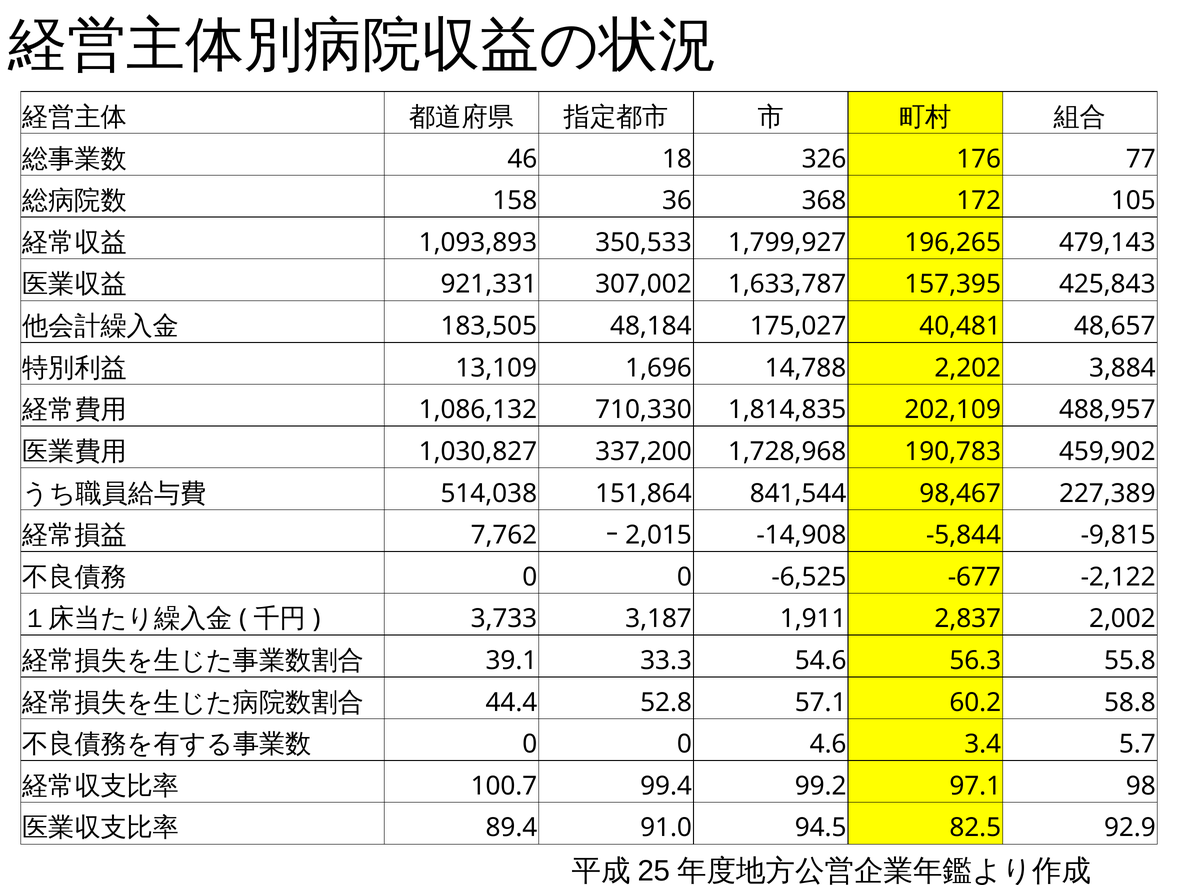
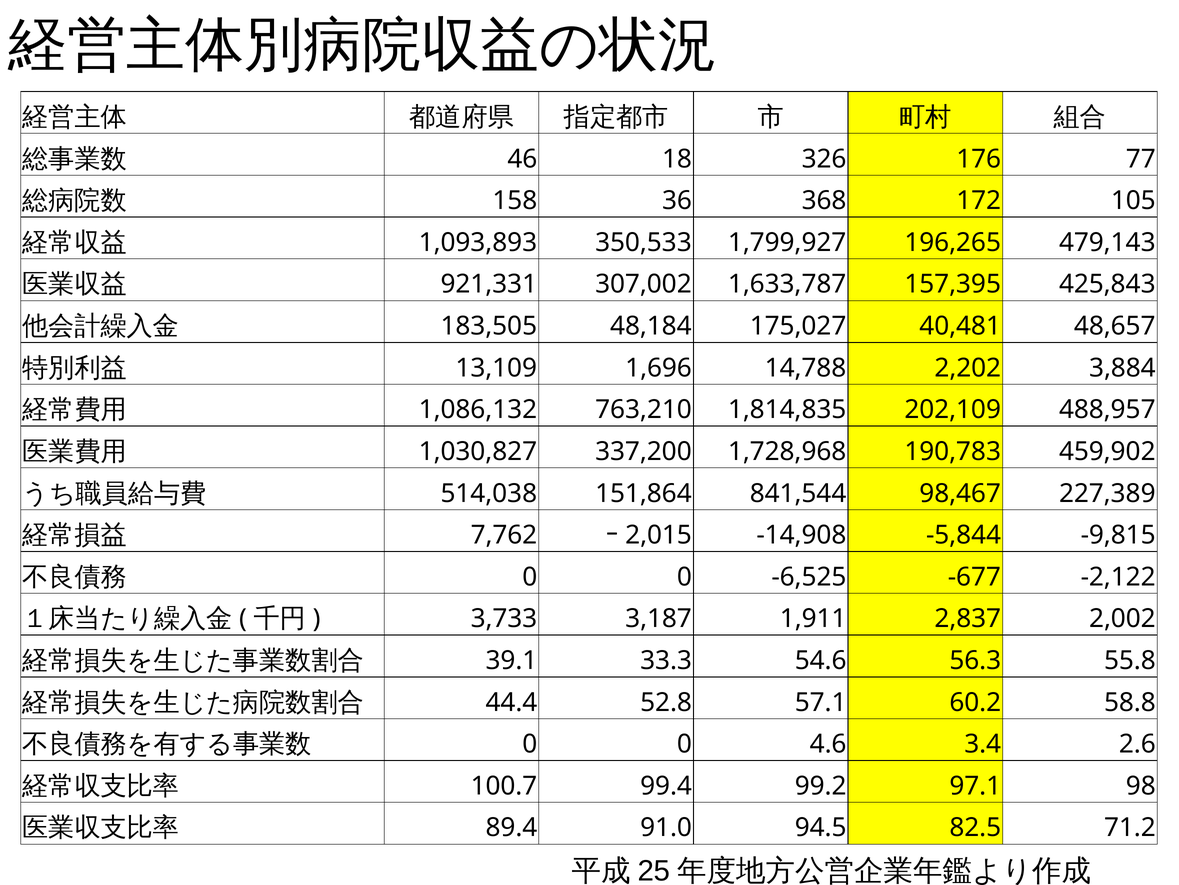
710,330: 710,330 -> 763,210 (643, 409)
5.7: 5.7 -> 2.6 (1137, 744)
92.9: 92.9 -> 71.2 (1130, 827)
